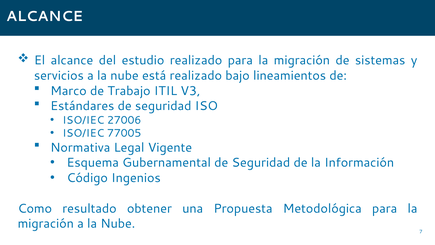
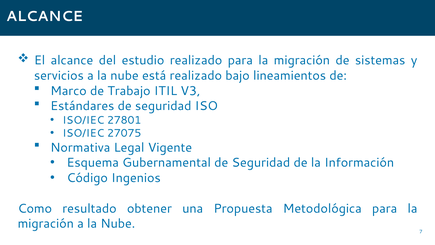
27006: 27006 -> 27801 (124, 120)
77005: 77005 -> 27075 (124, 133)
